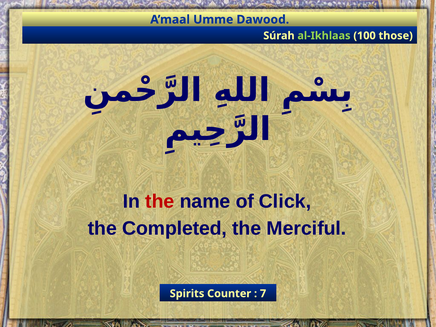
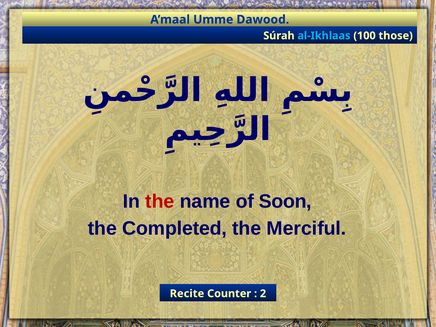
al-Ikhlaas colour: light green -> light blue (324, 36)
Click: Click -> Soon (285, 201)
Spirits: Spirits -> Recite (187, 294)
7: 7 -> 2 (263, 294)
